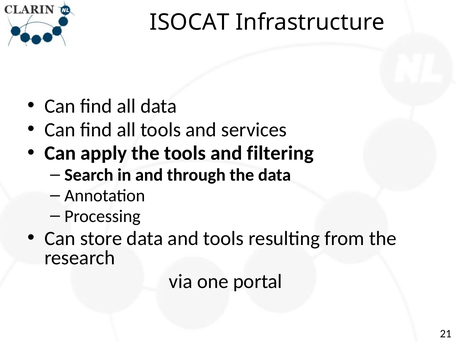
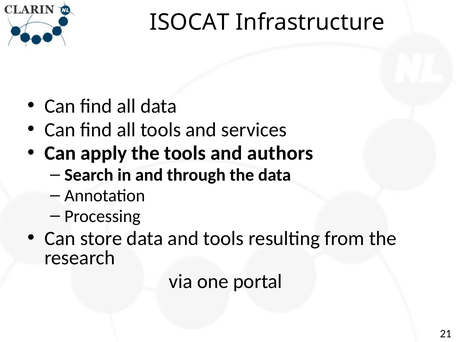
filtering: filtering -> authors (280, 153)
